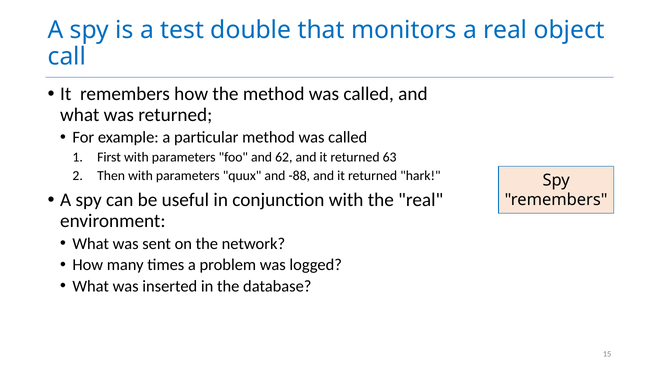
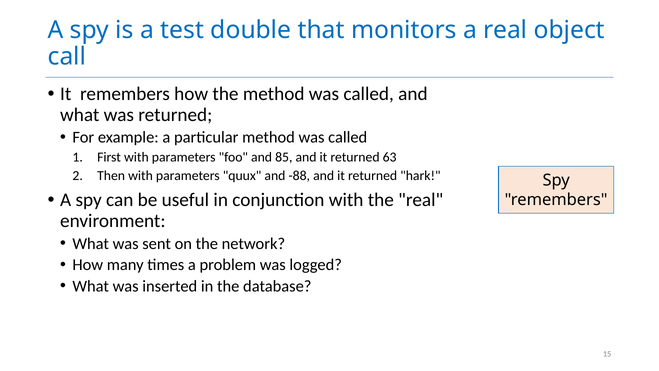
62: 62 -> 85 (284, 157)
